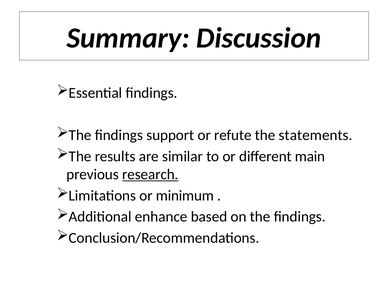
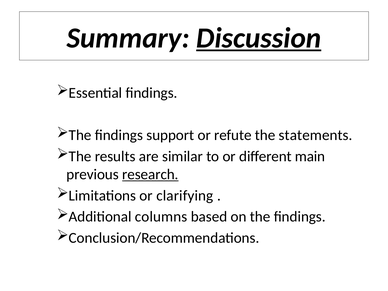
Discussion underline: none -> present (259, 38)
minimum: minimum -> clarifying (185, 196)
enhance: enhance -> columns (161, 217)
